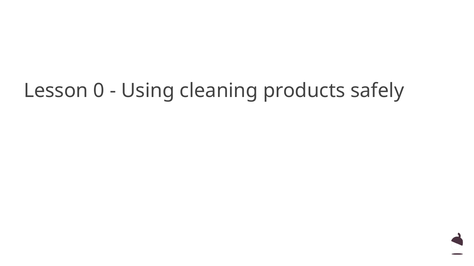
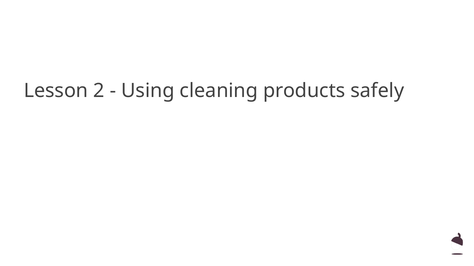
0: 0 -> 2 (99, 91)
